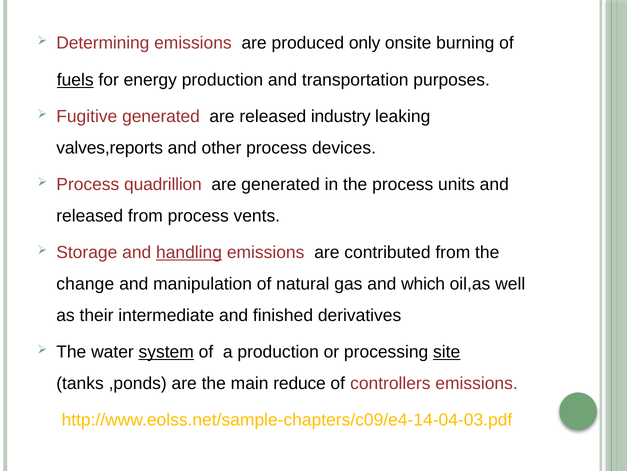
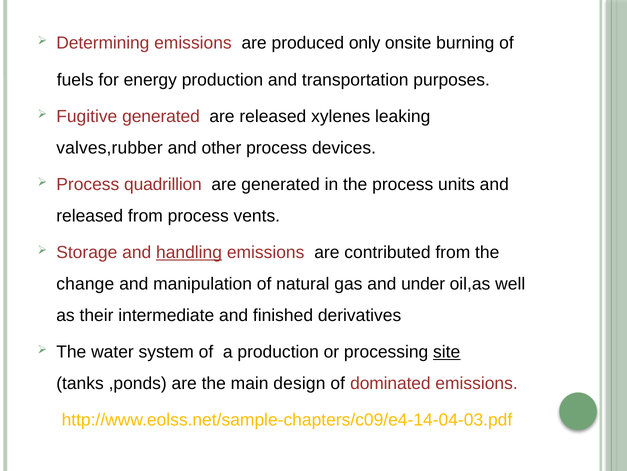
fuels underline: present -> none (75, 80)
industry: industry -> xylenes (341, 116)
valves,reports: valves,reports -> valves,rubber (110, 148)
which: which -> under (423, 283)
system underline: present -> none (166, 351)
reduce: reduce -> design (299, 383)
controllers: controllers -> dominated (390, 383)
